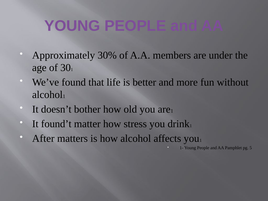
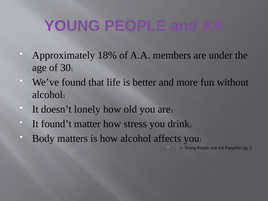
30%: 30% -> 18% (107, 55)
bother: bother -> lonely (87, 109)
After: After -> Body (43, 138)
